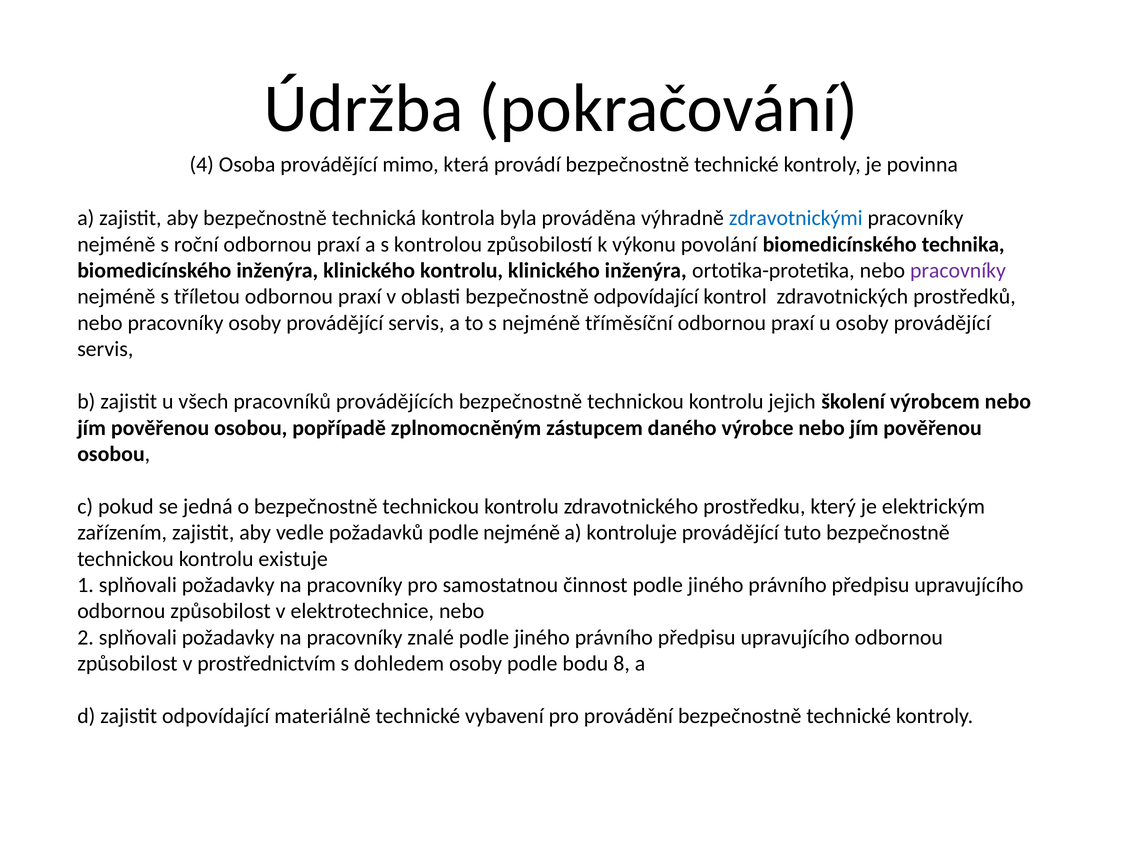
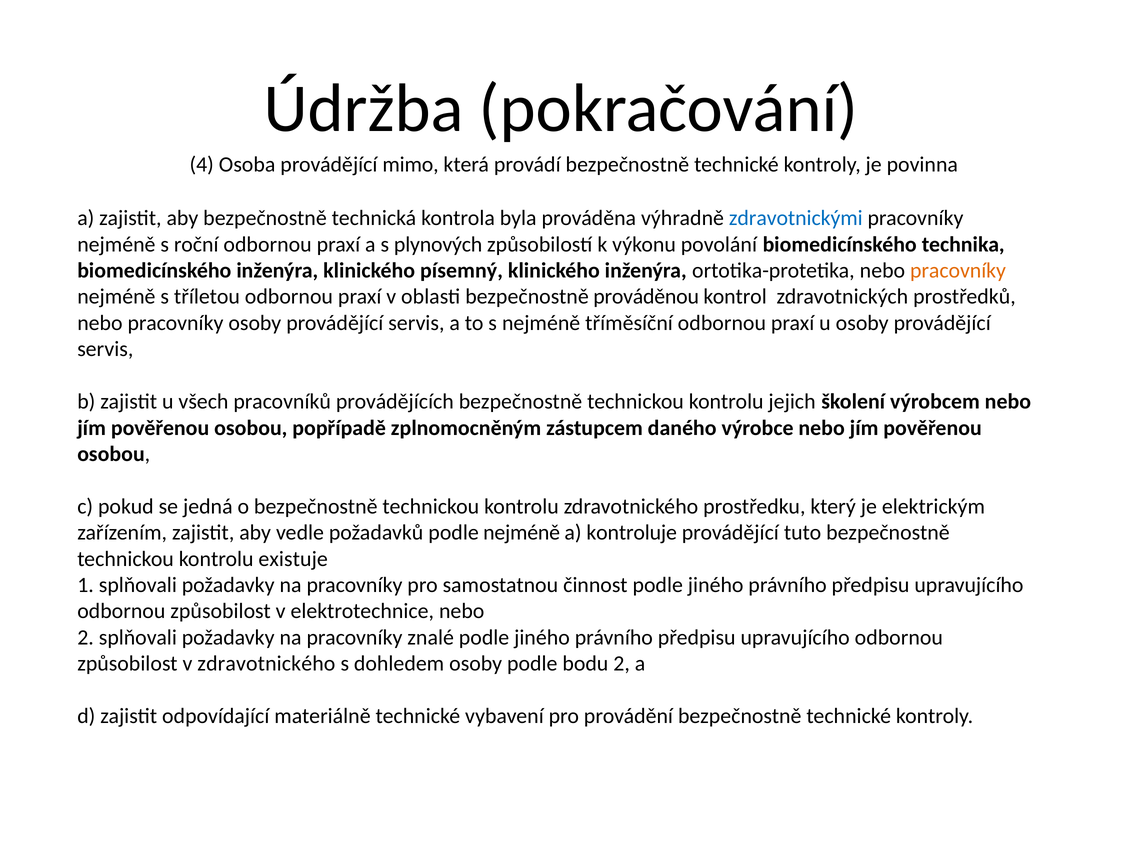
kontrolou: kontrolou -> plynových (438, 244)
klinického kontrolu: kontrolu -> písemný (461, 271)
pracovníky colour: purple -> orange (958, 271)
bezpečnostně odpovídající: odpovídající -> prováděnou (646, 297)
v prostřednictvím: prostřednictvím -> zdravotnického (266, 664)
bodu 8: 8 -> 2 (622, 664)
